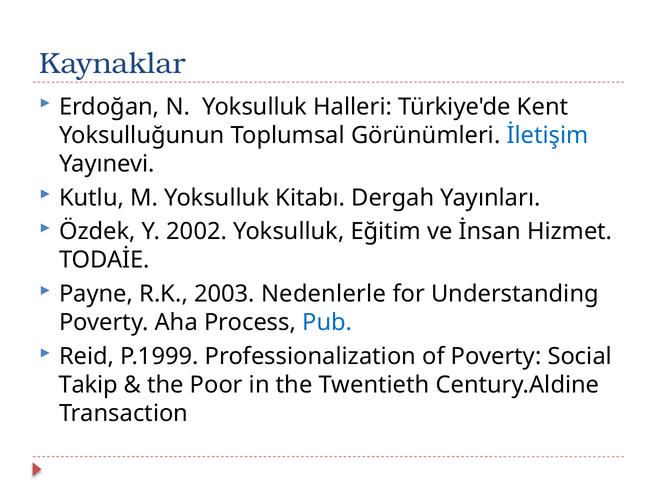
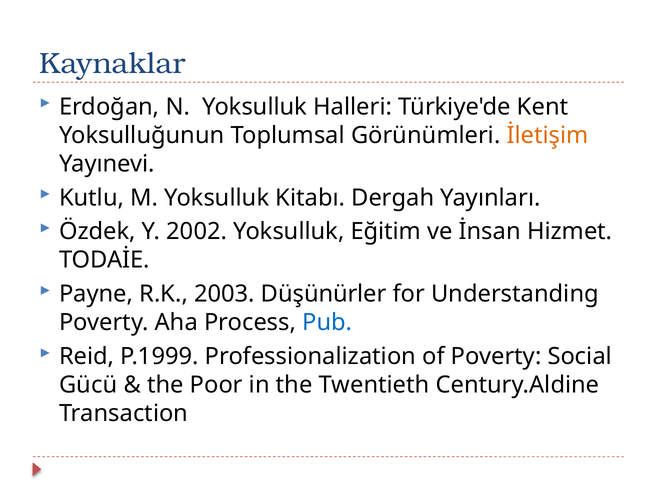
İletişim colour: blue -> orange (548, 135)
Nedenlerle: Nedenlerle -> Düşünürler (324, 294)
Takip: Takip -> Gücü (88, 385)
